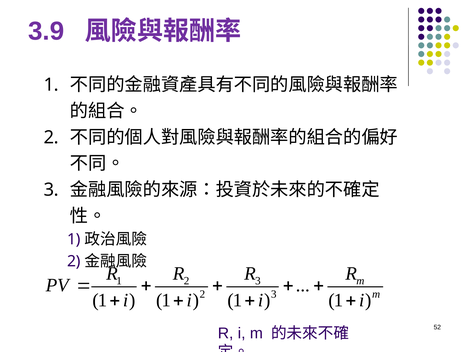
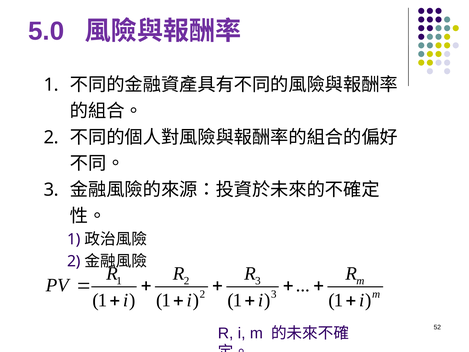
3.9: 3.9 -> 5.0 (46, 31)
